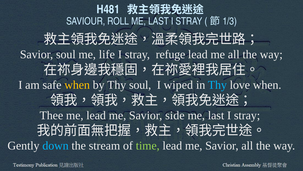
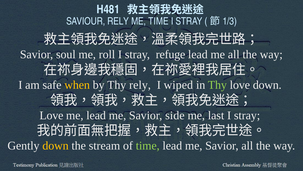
SAVIOUR ROLL: ROLL -> RELY (118, 21)
LAST: LAST -> TIME (159, 21)
life: life -> roll (107, 54)
Thy soul: soul -> rely (140, 85)
Thy colour: light blue -> light green (217, 85)
love when: when -> down (267, 85)
Thee: Thee -> Love (51, 115)
down colour: light blue -> yellow (56, 145)
